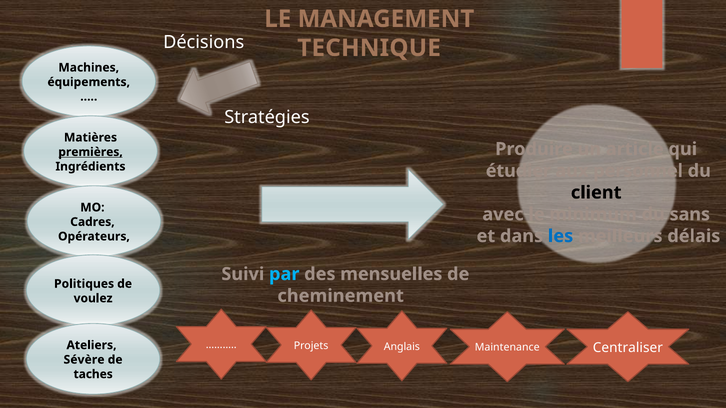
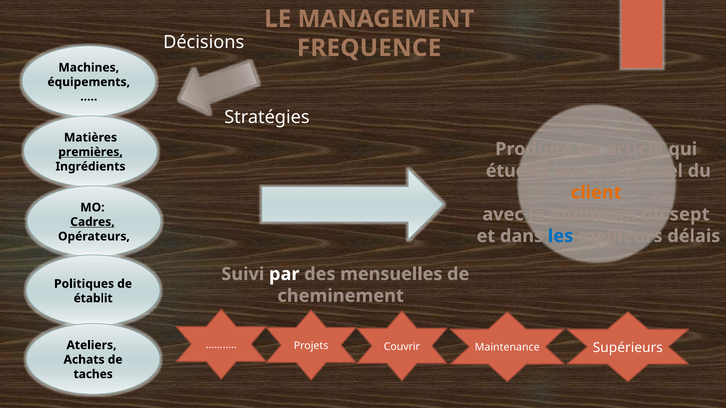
TECHNIQUE: TECHNIQUE -> FREQUENCE (369, 48)
client colour: black -> orange (596, 193)
sans: sans -> sept (690, 215)
Cadres underline: none -> present (92, 222)
par colour: light blue -> white (284, 274)
voulez: voulez -> établit (93, 299)
Anglais: Anglais -> Couvrir (402, 347)
Centraliser: Centraliser -> Supérieurs (628, 348)
Sévère: Sévère -> Achats (84, 360)
